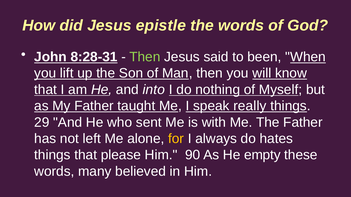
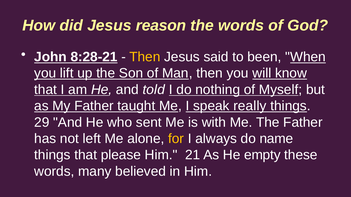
epistle: epistle -> reason (161, 25)
8:28-31: 8:28-31 -> 8:28-21 (94, 57)
Then colour: light green -> yellow (145, 57)
into: into -> told (154, 90)
hates: hates -> name (276, 139)
90: 90 -> 21 (193, 155)
